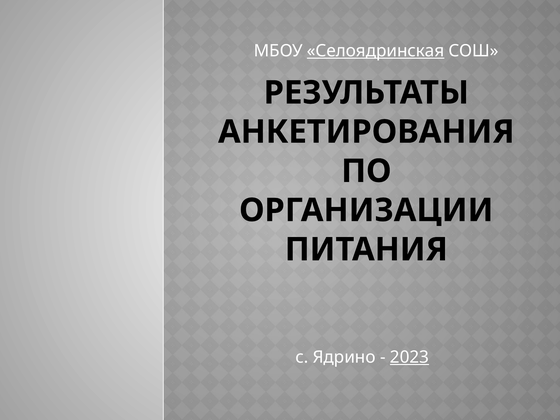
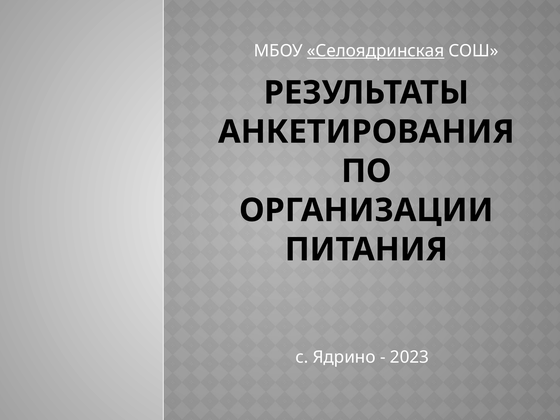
2023 underline: present -> none (410, 357)
